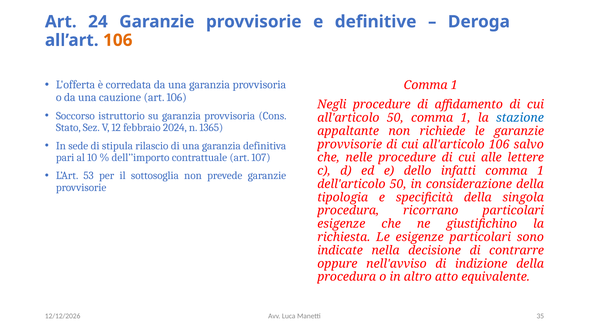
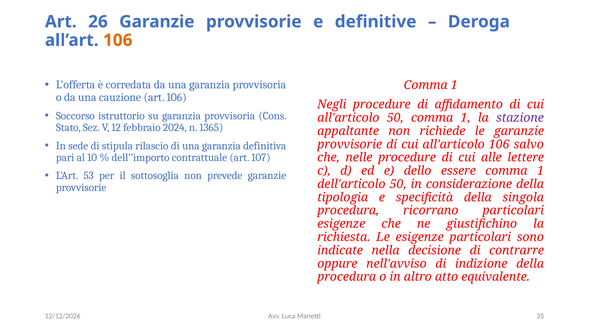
24: 24 -> 26 (98, 22)
stazione colour: blue -> purple (520, 118)
infatti: infatti -> essere (458, 171)
